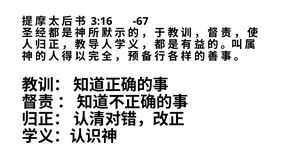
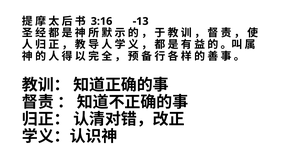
-67: -67 -> -13 (141, 21)
